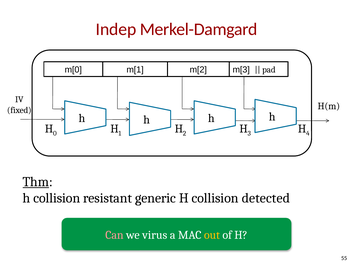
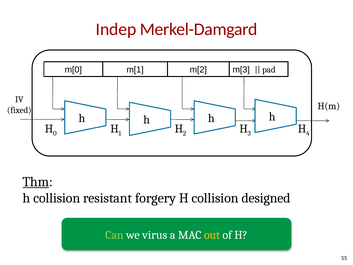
generic: generic -> forgery (156, 198)
detected: detected -> designed (266, 198)
Can colour: pink -> light green (114, 235)
